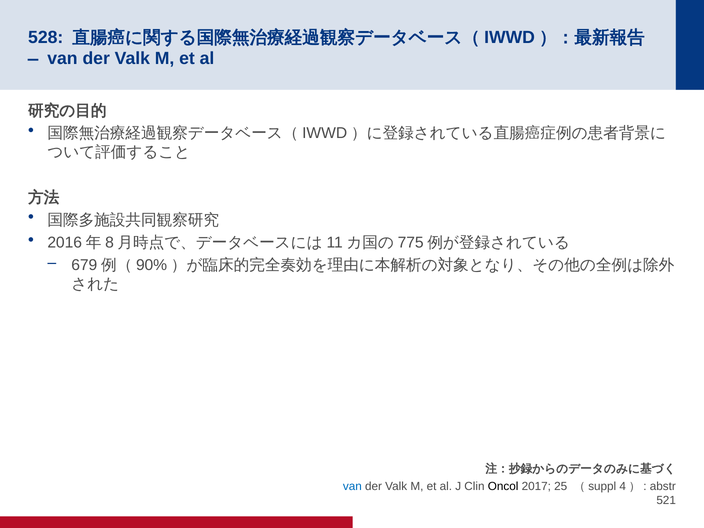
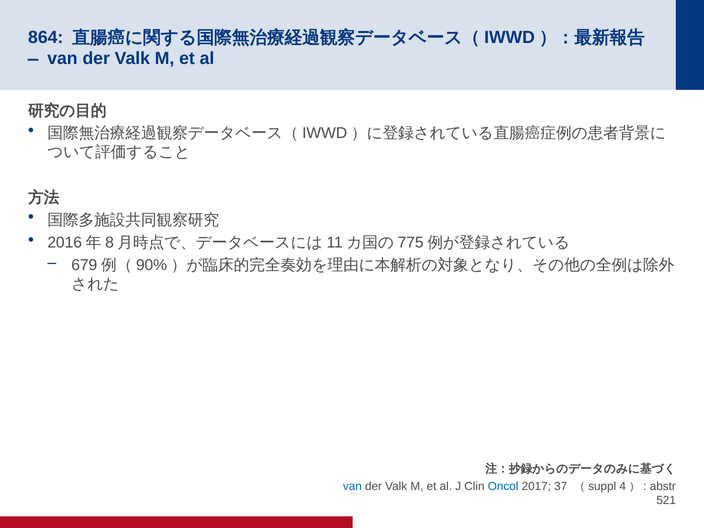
528: 528 -> 864 (46, 37)
Oncol colour: black -> blue (503, 487)
25: 25 -> 37 (561, 487)
